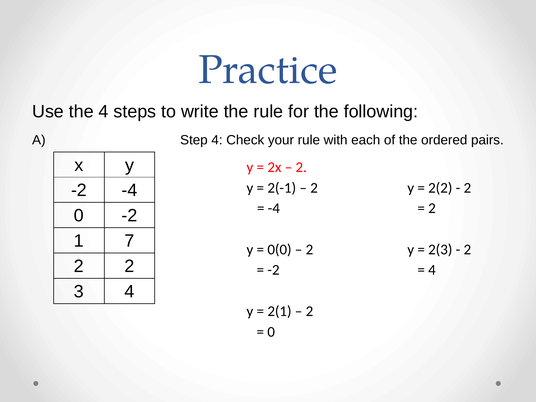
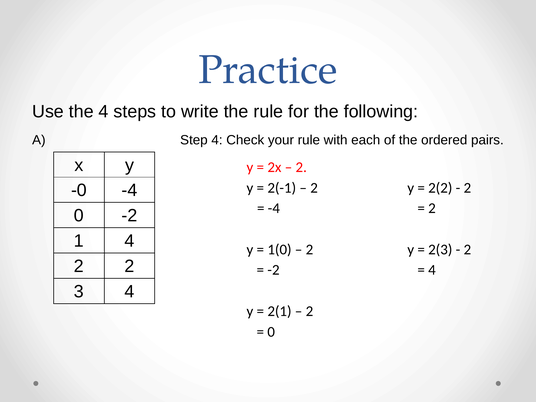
-2: -2 -> -0 (79, 190)
1 7: 7 -> 4 (130, 241)
0(0: 0(0 -> 1(0 (280, 249)
